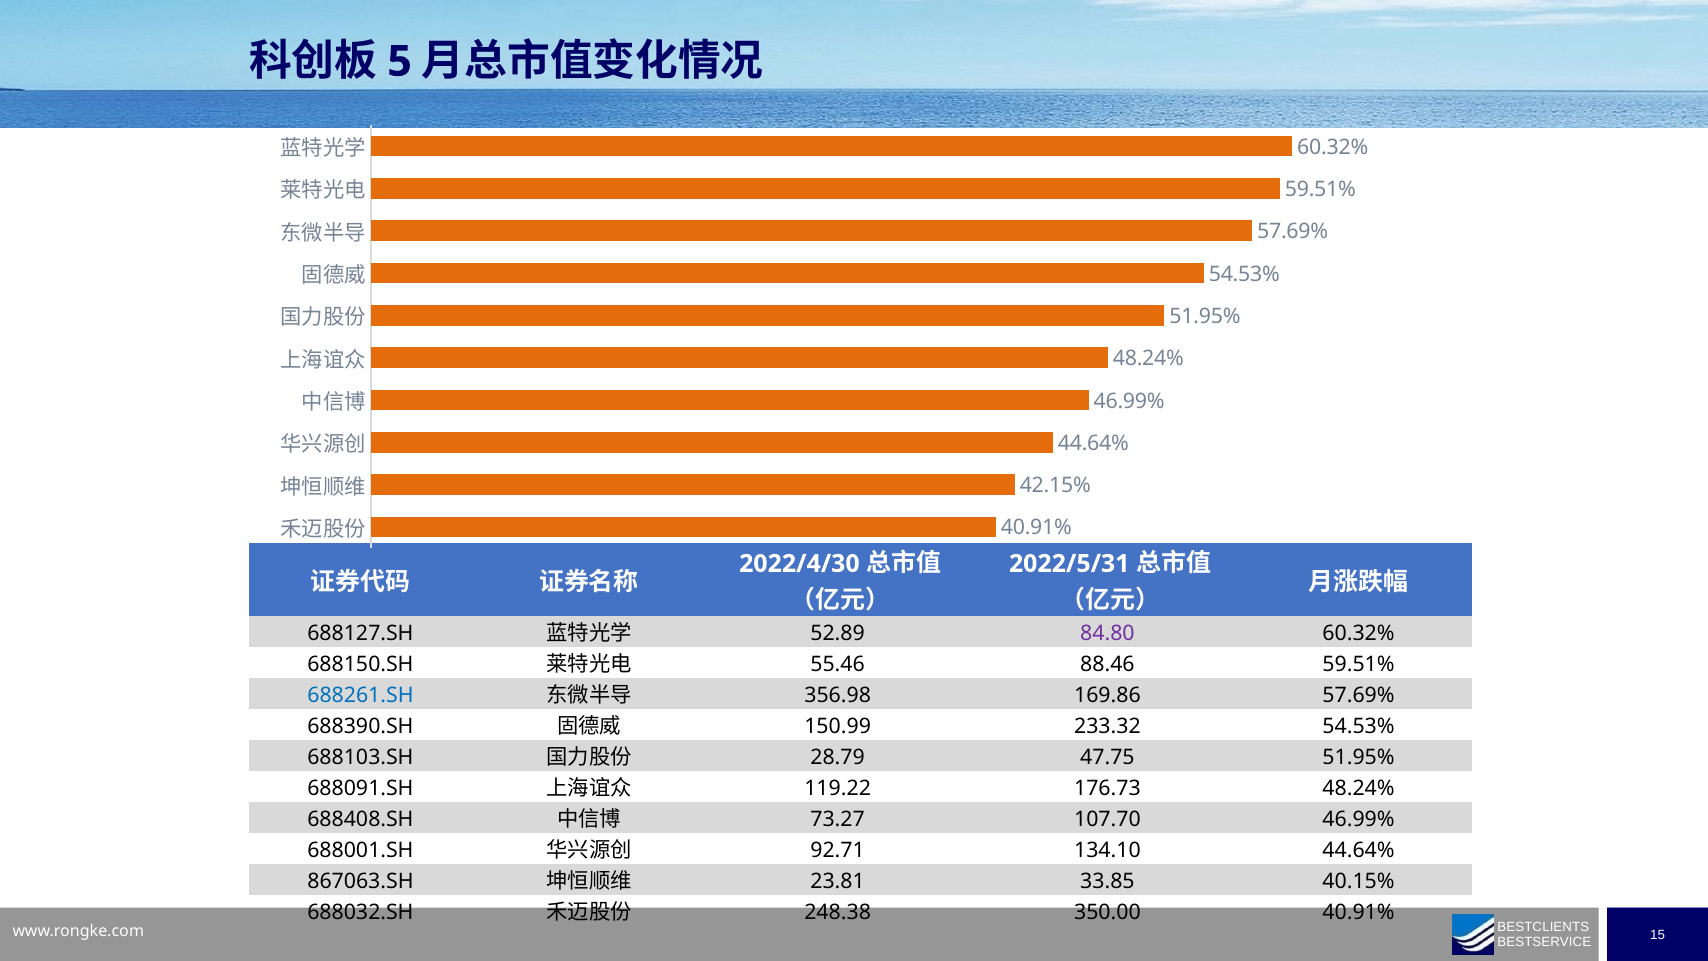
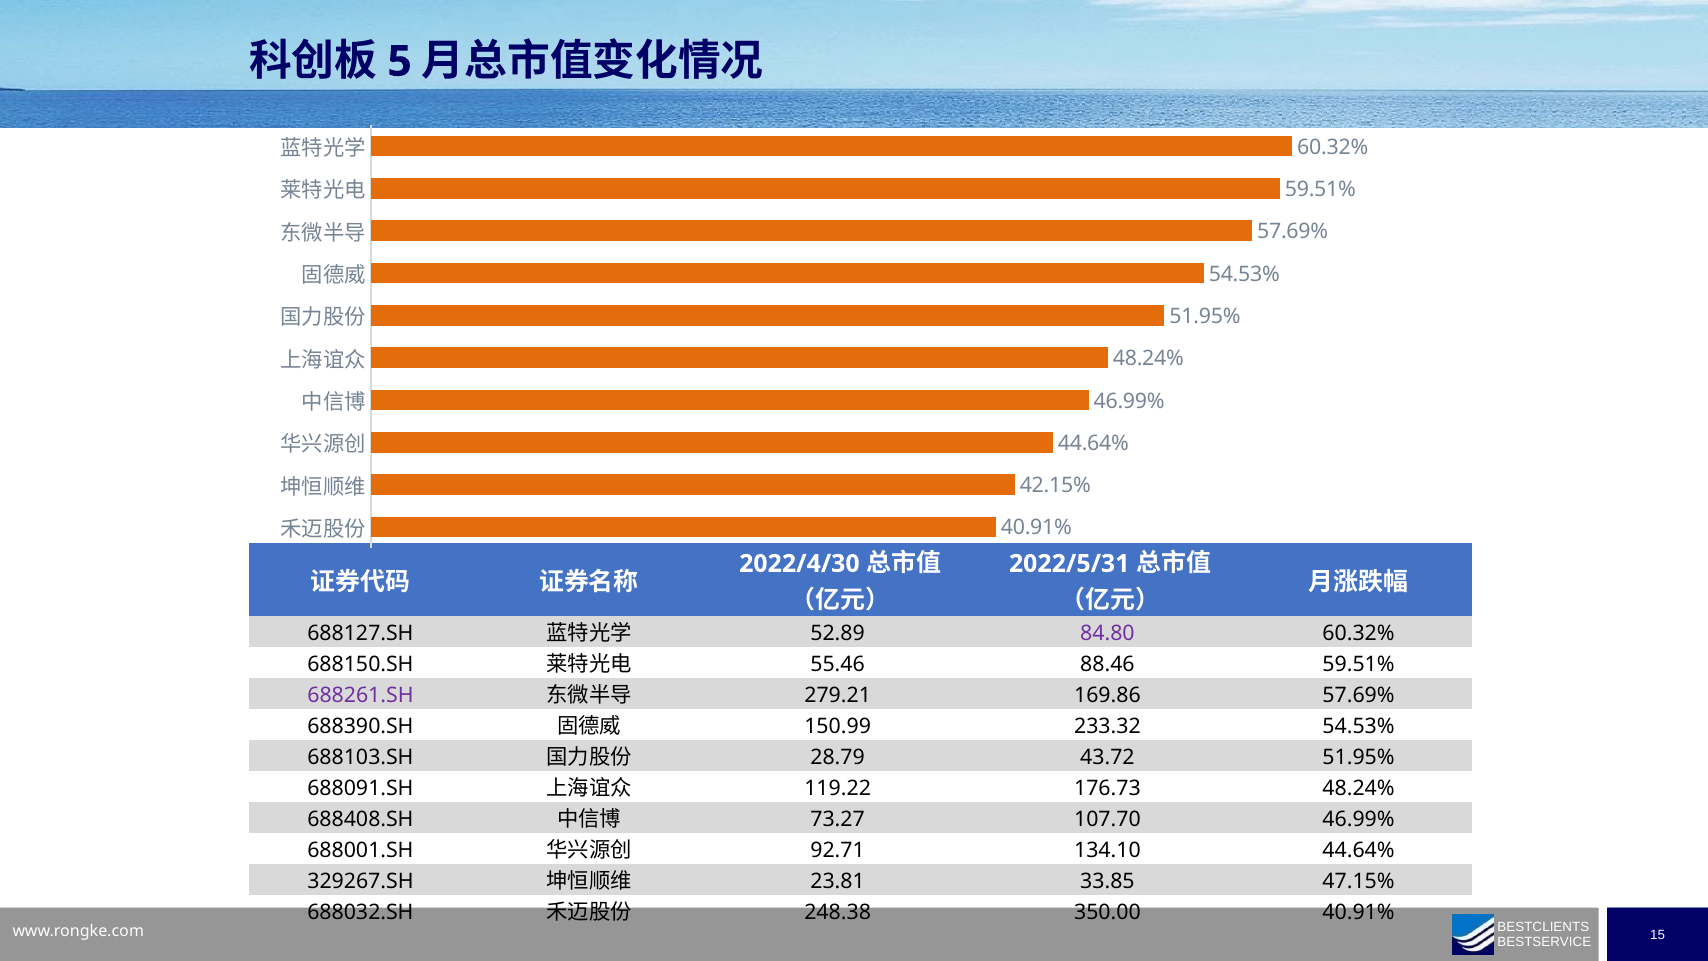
688261.SH colour: blue -> purple (360, 695)
356.98: 356.98 -> 279.21 (838, 695)
47.75: 47.75 -> 43.72 (1107, 757)
867063.SH: 867063.SH -> 329267.SH (360, 881)
40.15%: 40.15% -> 47.15% (1359, 881)
